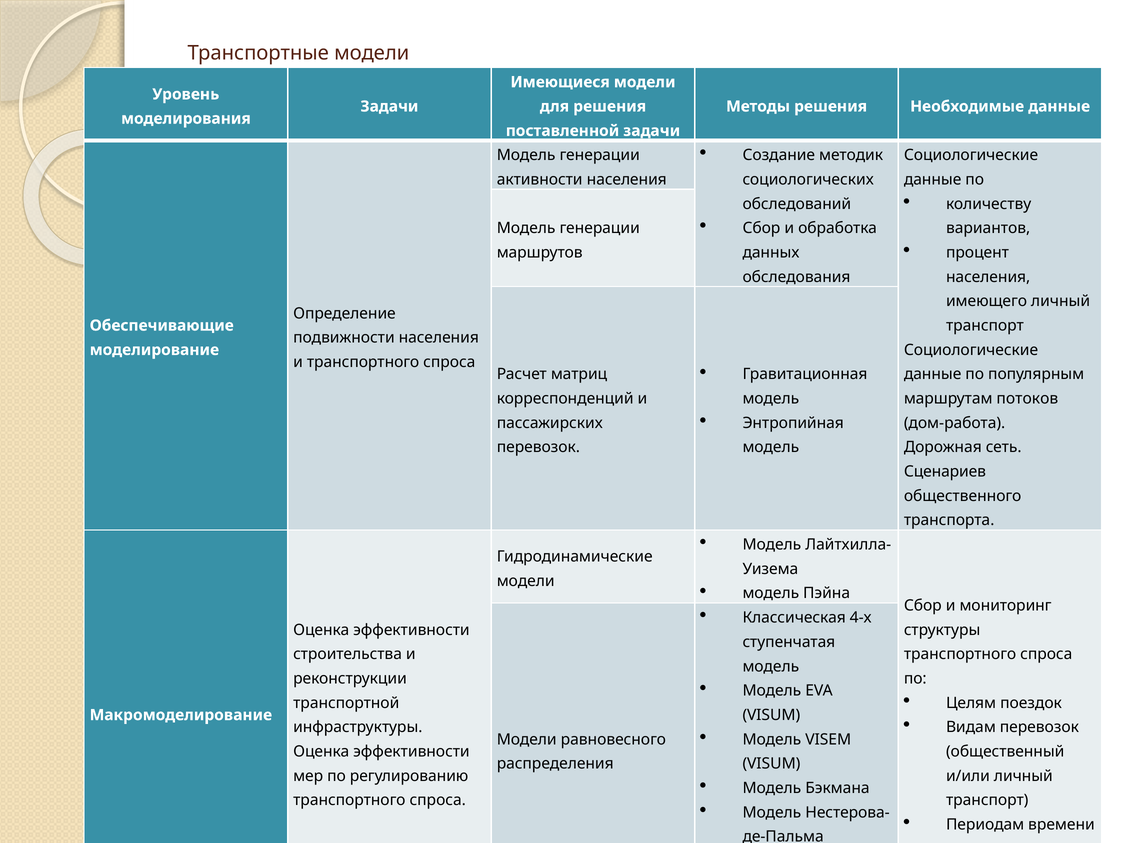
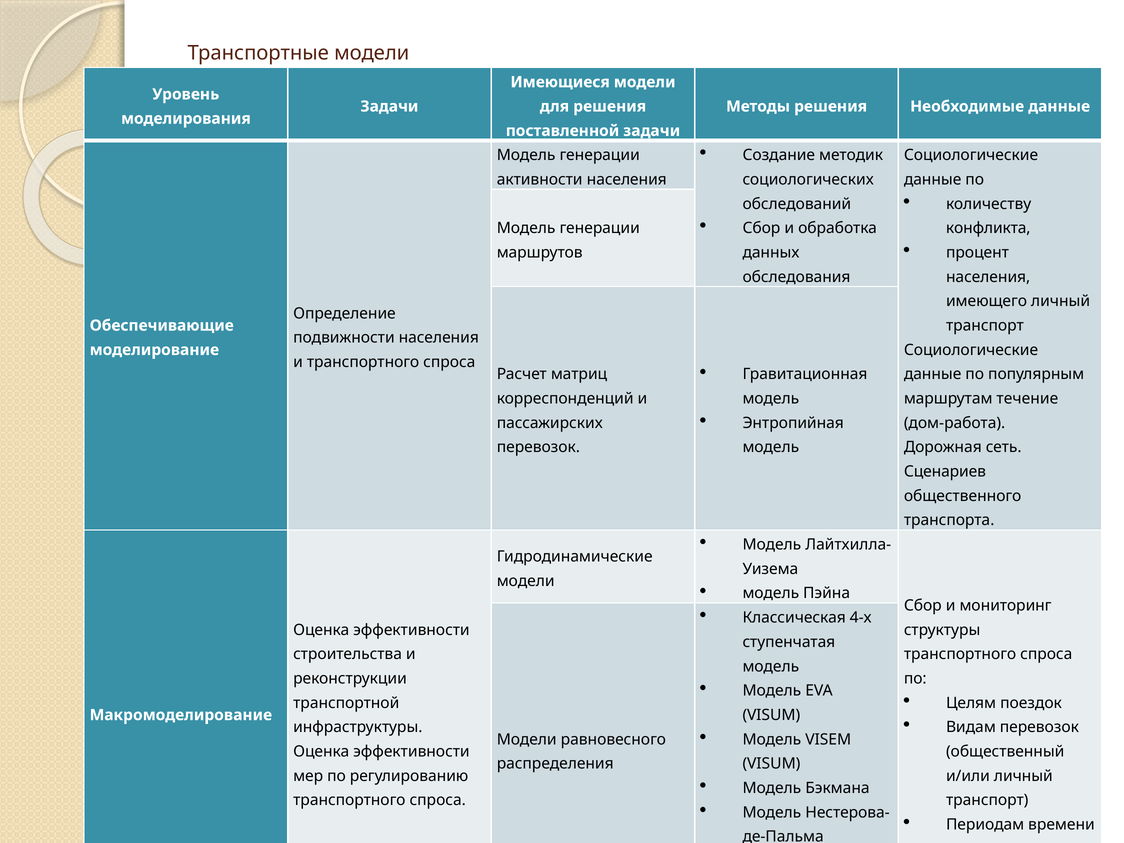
вариантов: вариантов -> конфликта (988, 228)
потоков: потоков -> течение (1027, 399)
